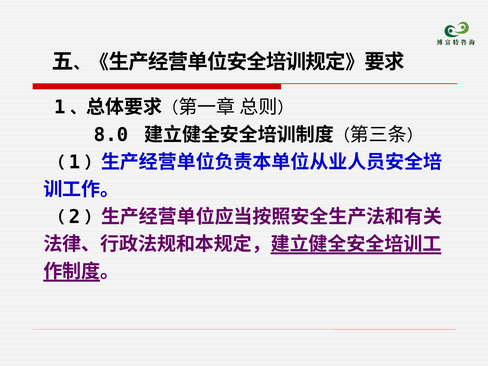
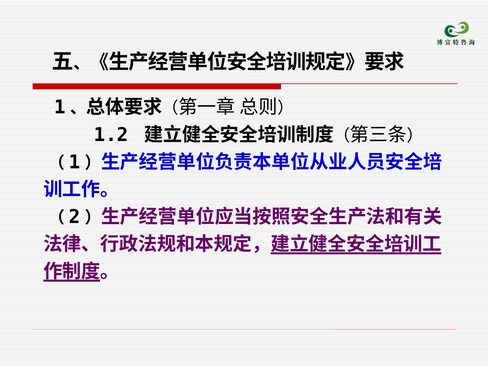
8.0: 8.0 -> 1.2 (111, 135)
